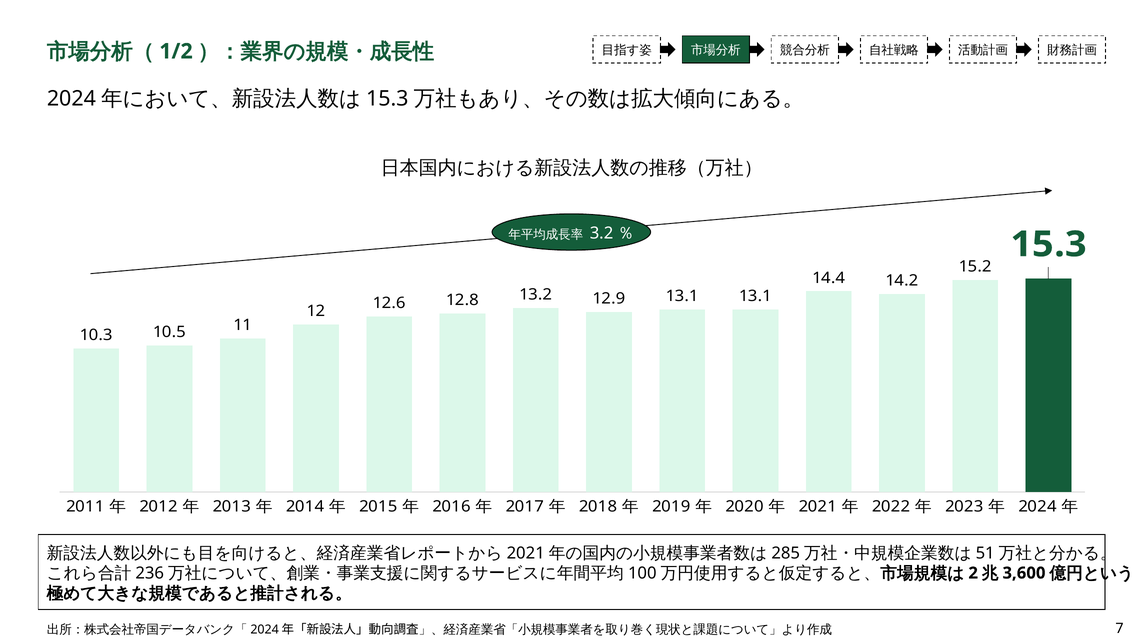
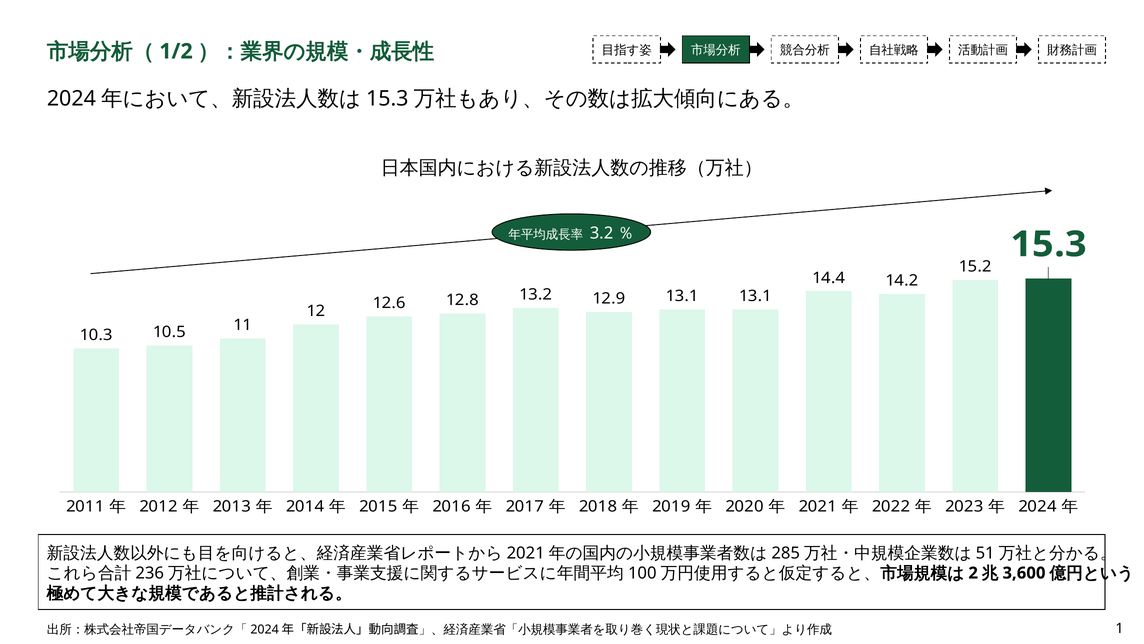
7: 7 -> 1 (1120, 628)
